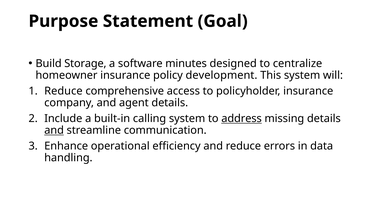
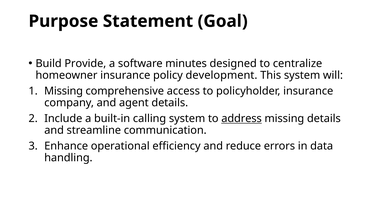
Storage: Storage -> Provide (85, 63)
Reduce: Reduce -> Missing (64, 91)
and underline: present -> none (54, 130)
